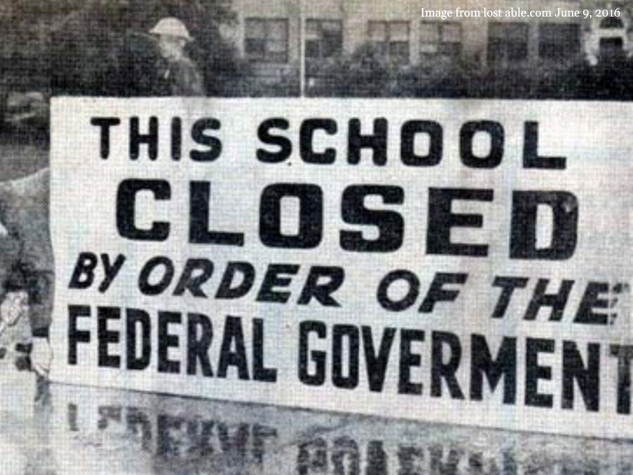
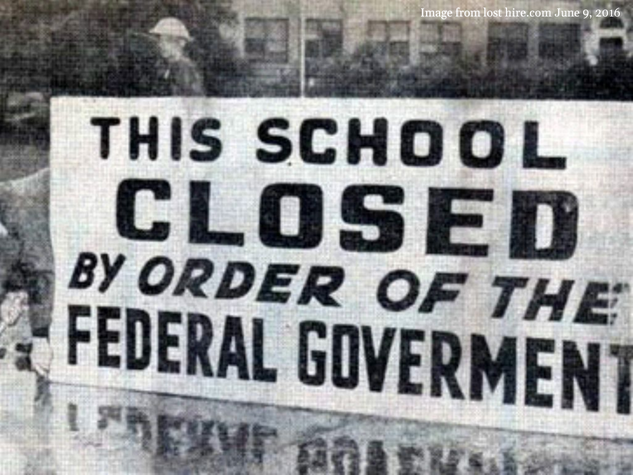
able.com: able.com -> hire.com (528, 13)
